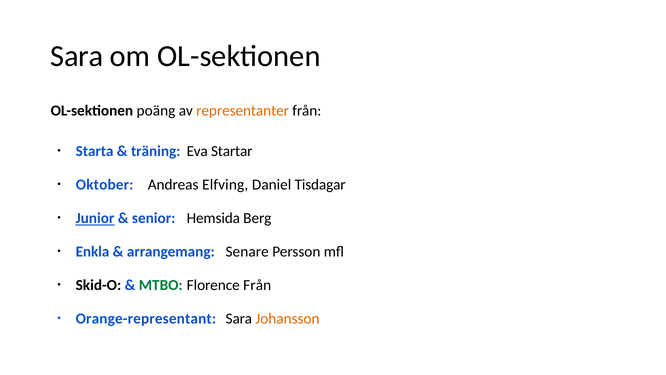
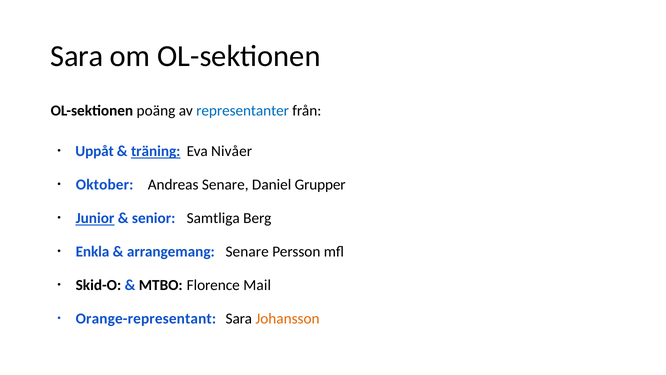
representanter colour: orange -> blue (243, 111)
Starta: Starta -> Uppåt (95, 151)
träning underline: none -> present (156, 151)
Startar: Startar -> Nivåer (232, 151)
Andreas Elfving: Elfving -> Senare (225, 185)
Tisdagar: Tisdagar -> Grupper (320, 185)
Hemsida: Hemsida -> Samtliga (213, 218)
MTBO colour: green -> black (161, 285)
Florence Från: Från -> Mail (257, 285)
